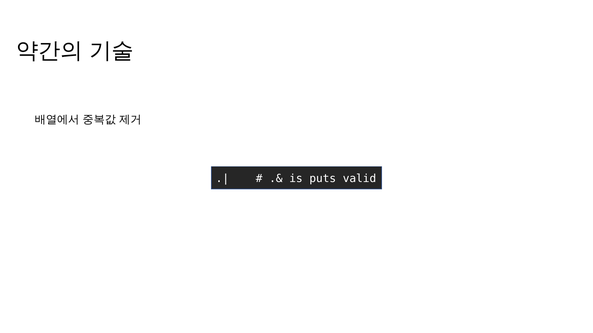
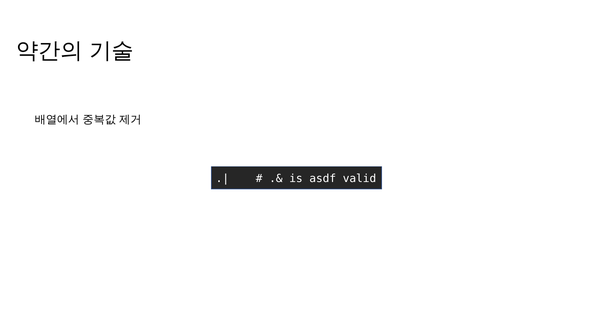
puts: puts -> asdf (323, 179)
